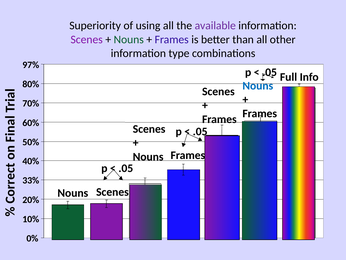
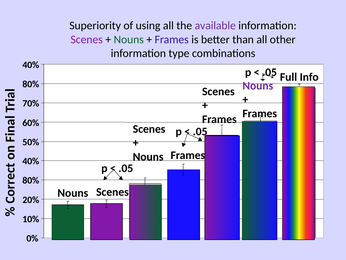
97%: 97% -> 40% (31, 65)
Nouns colour: blue -> purple (258, 86)
33%: 33% -> 80% (31, 180)
